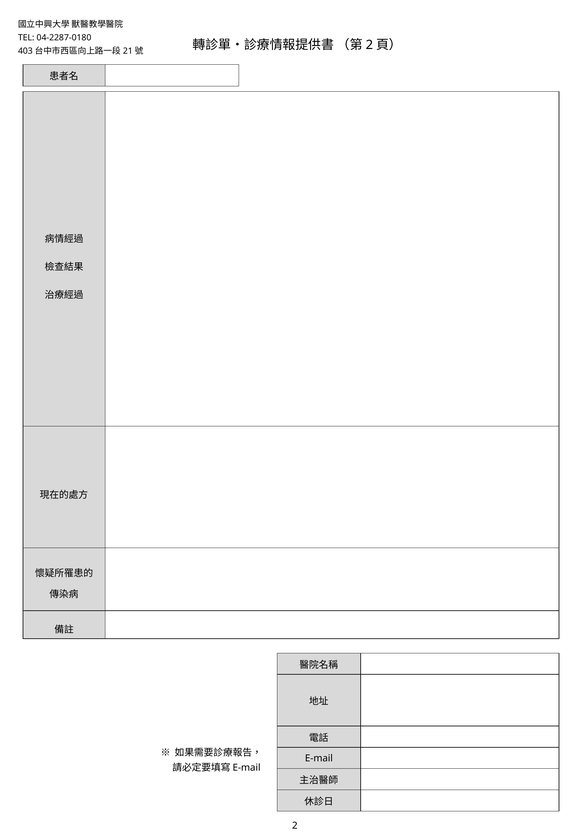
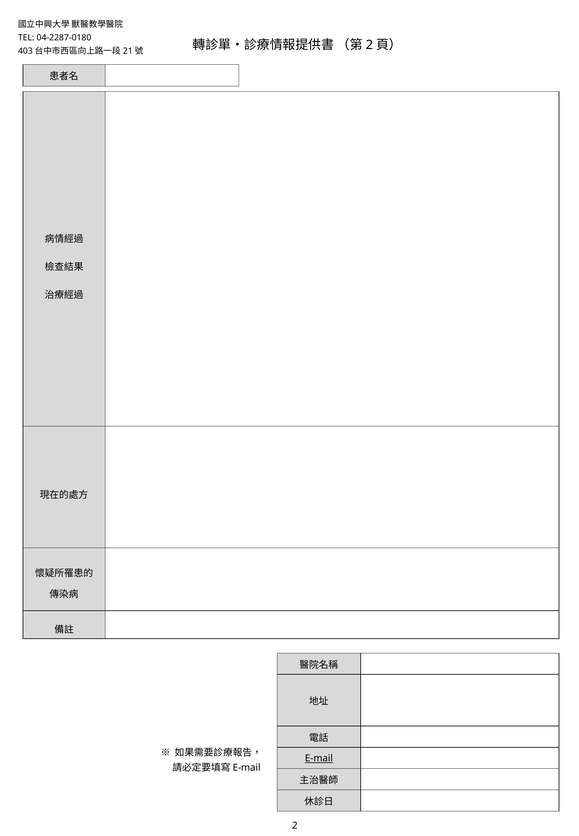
E-mail underline: none -> present (319, 759)
